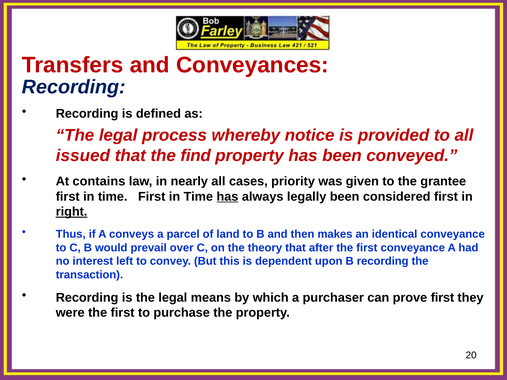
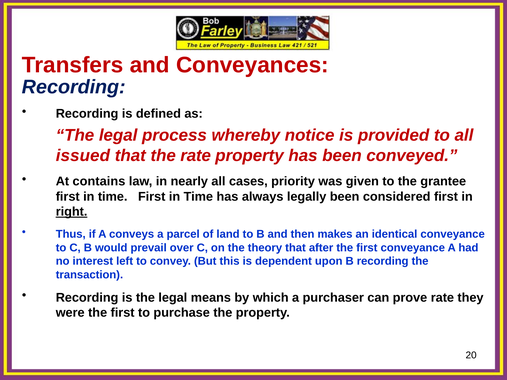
the find: find -> rate (196, 156)
has underline: present -> none (227, 197)
prove first: first -> rate (442, 298)
